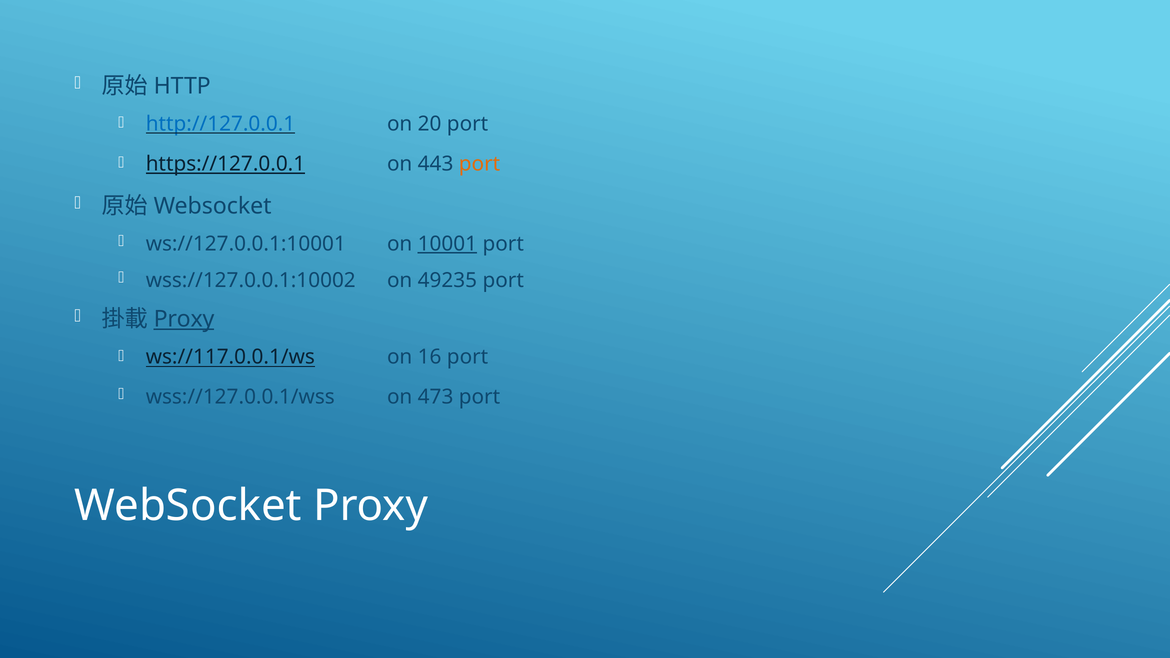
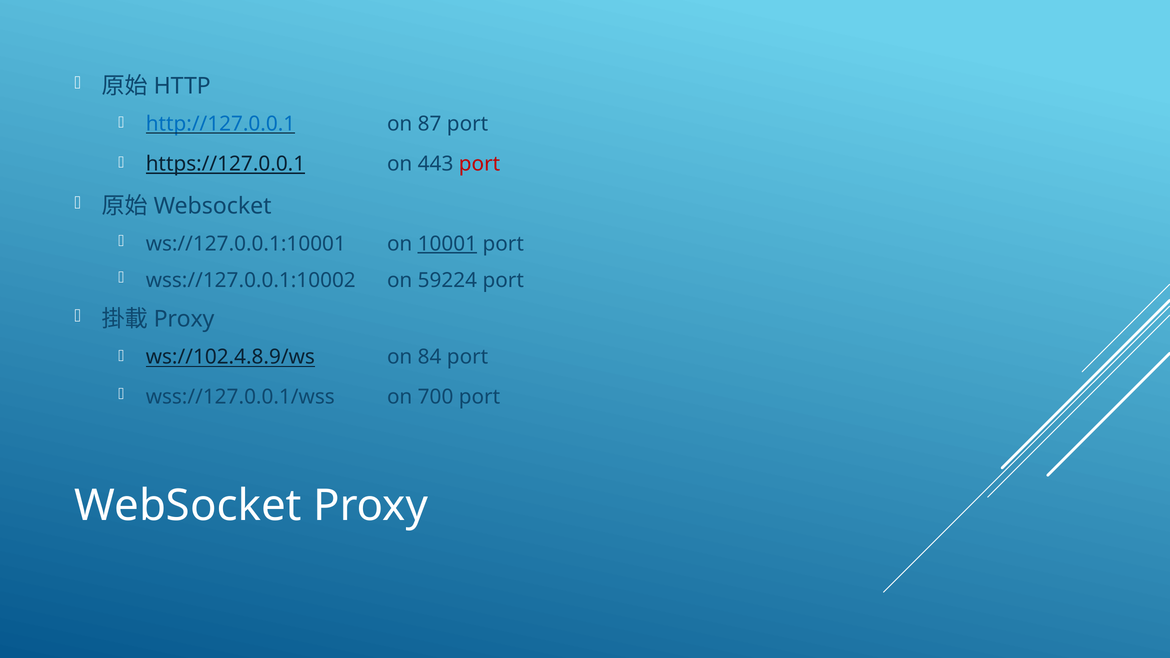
20: 20 -> 87 (430, 124)
port colour: orange -> red (480, 164)
49235: 49235 -> 59224 (447, 280)
Proxy underline: present -> none (184, 319)
ws://117.0.0.1/ws: ws://117.0.0.1/ws -> ws://102.4.8.9/ws (230, 357)
16: 16 -> 84 (430, 357)
473: 473 -> 700 (436, 397)
